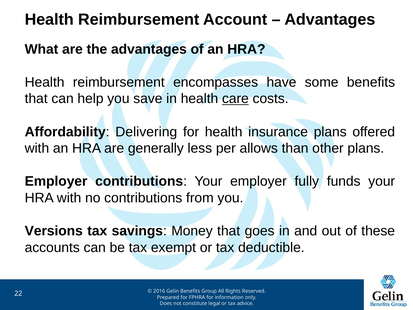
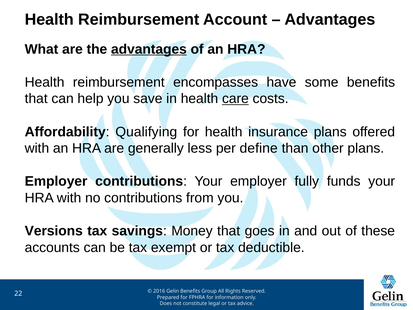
advantages underline: none -> present (149, 49)
Delivering: Delivering -> Qualifying (146, 132)
allows: allows -> define (259, 148)
